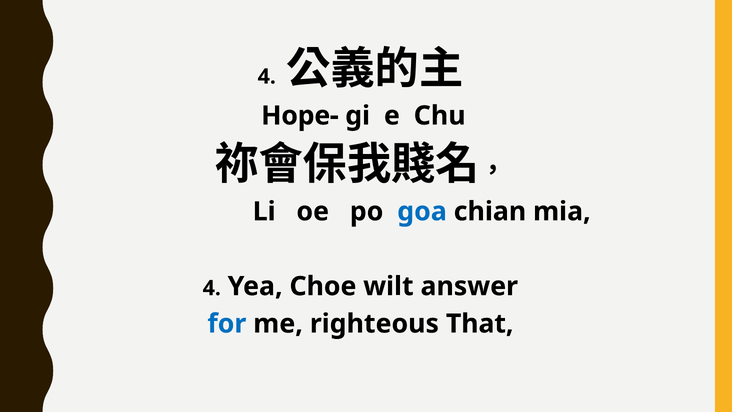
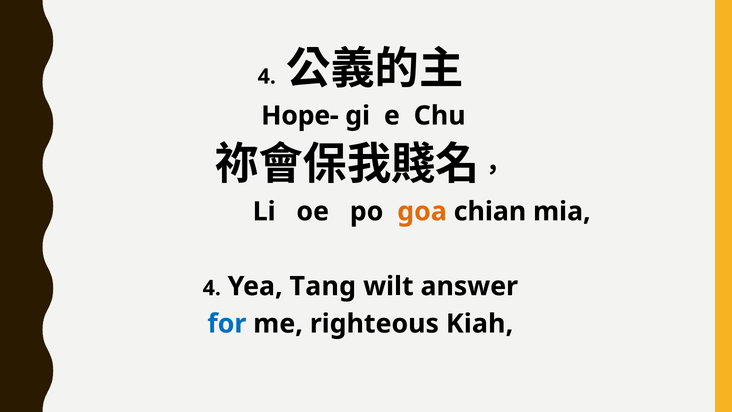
goa colour: blue -> orange (422, 211)
Choe: Choe -> Tang (323, 286)
That: That -> Kiah (480, 324)
